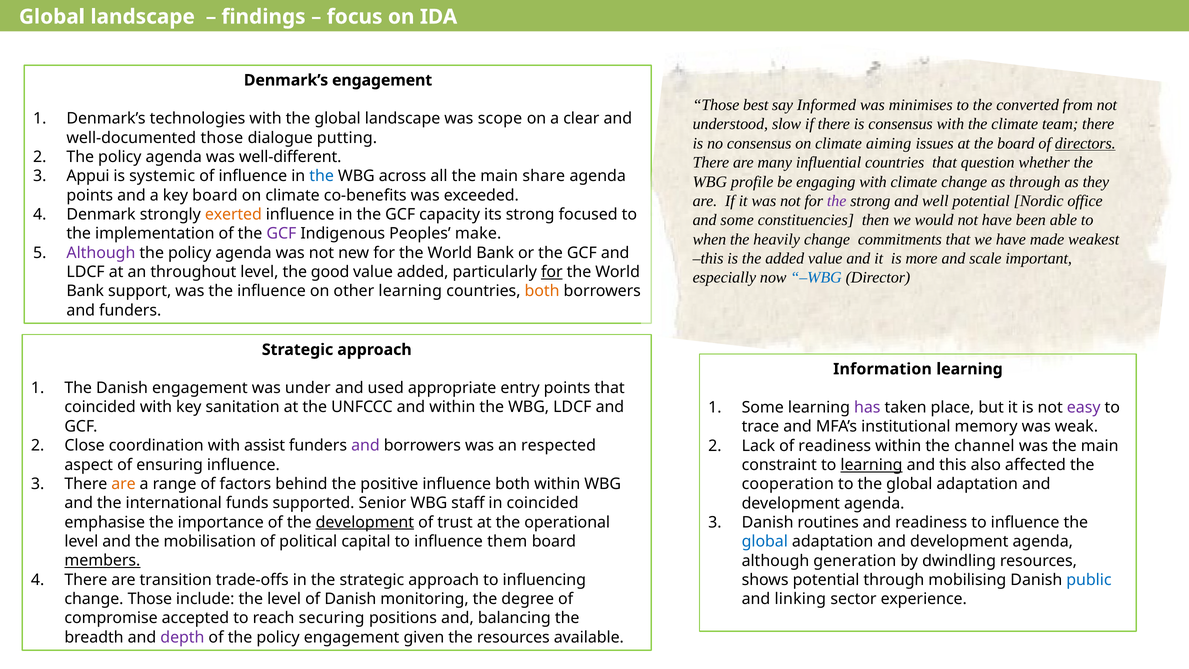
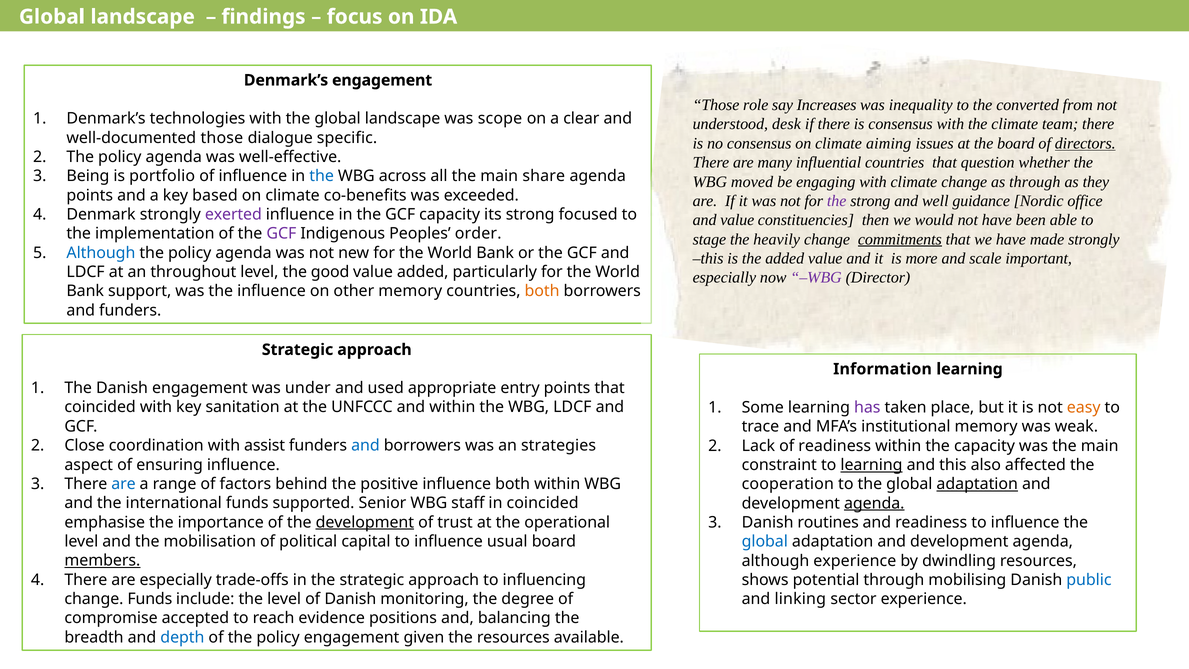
best: best -> role (756, 105)
Informed: Informed -> Increases (827, 105)
minimises: minimises -> inequality (921, 105)
slow: slow -> desk (786, 124)
putting: putting -> specific (347, 138)
well-different: well-different -> well-effective (290, 157)
Appui: Appui -> Being (88, 176)
systemic: systemic -> portfolio (162, 176)
profile: profile -> moved (752, 182)
key board: board -> based (215, 195)
well potential: potential -> guidance (981, 201)
exerted colour: orange -> purple (233, 214)
and some: some -> value (737, 220)
make: make -> order (478, 234)
when: when -> stage (709, 239)
commitments underline: none -> present (900, 239)
made weakest: weakest -> strongly (1094, 239)
Although colour: purple -> blue (101, 253)
for underline: present -> none (552, 272)
WBG colour: blue -> purple (816, 278)
other learning: learning -> memory (410, 291)
easy colour: purple -> orange (1084, 407)
and colour: purple -> blue (365, 445)
respected: respected -> strategies (559, 445)
the channel: channel -> capacity (984, 446)
are colour: orange -> blue (124, 484)
adaptation underline: none -> present (977, 484)
agenda underline: none -> present (874, 503)
them: them -> usual (507, 541)
although generation: generation -> experience (855, 561)
are transition: transition -> especially (176, 580)
change Those: Those -> Funds (150, 599)
securing: securing -> evidence (332, 618)
depth colour: purple -> blue (182, 637)
